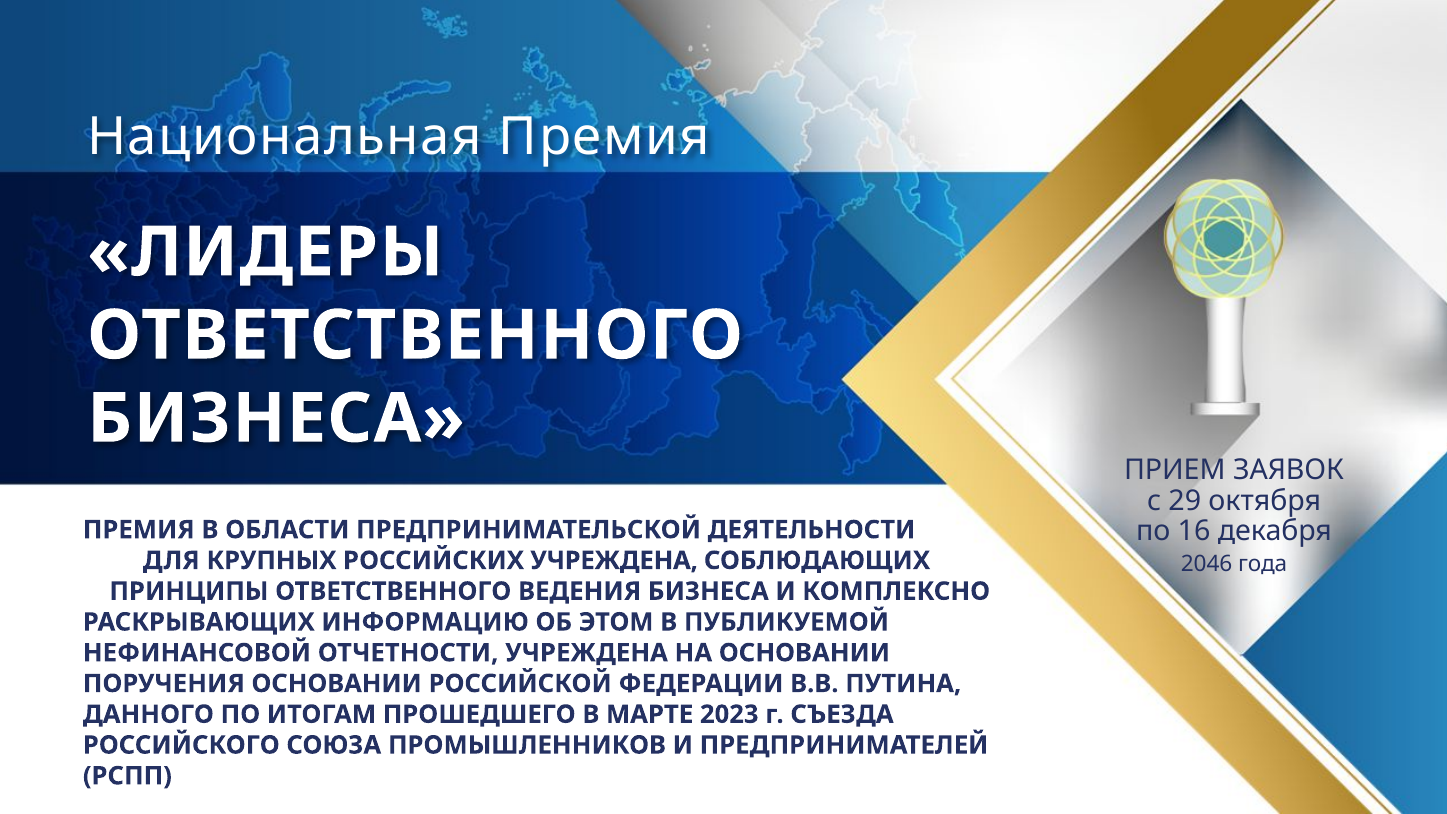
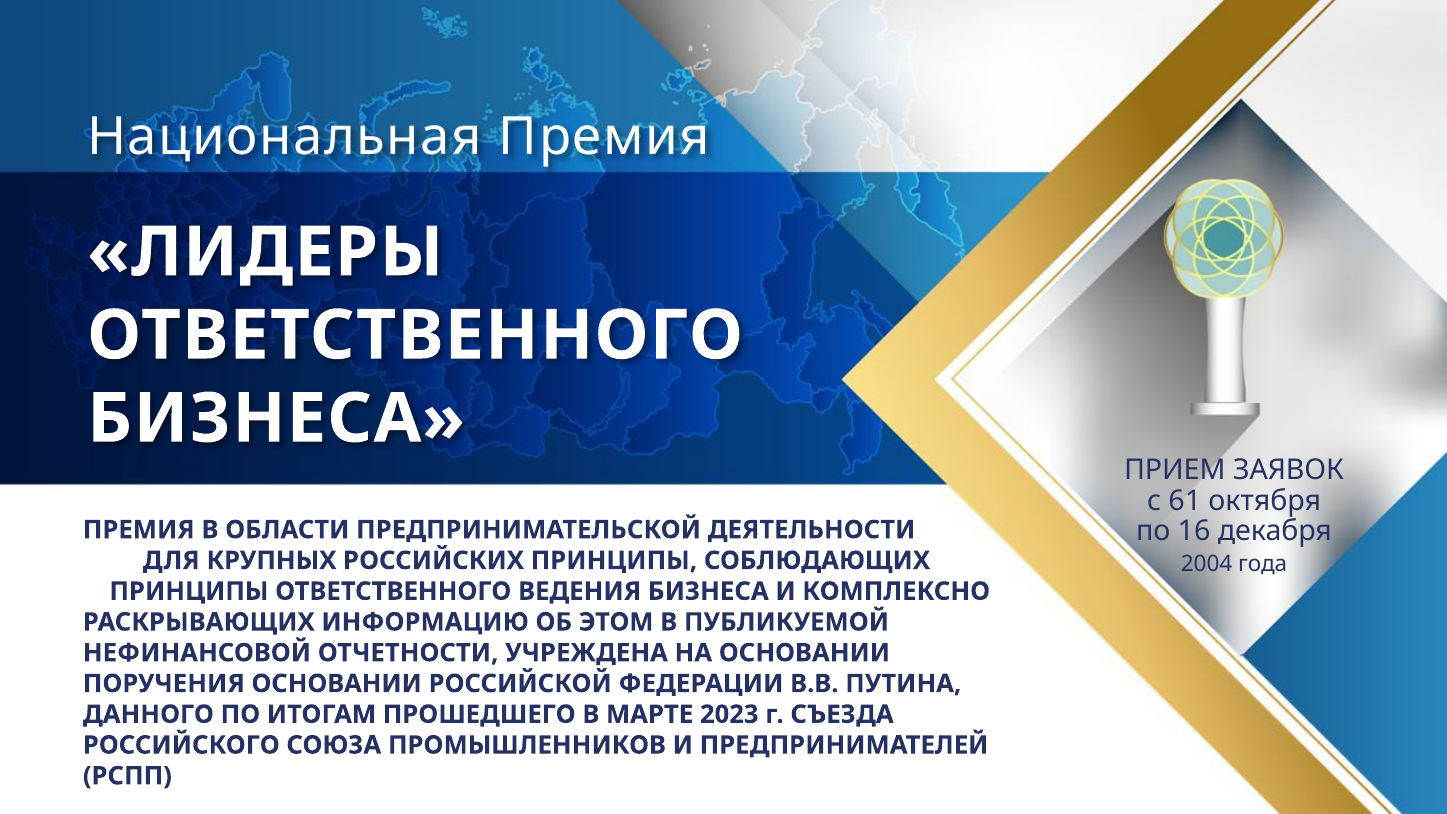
29: 29 -> 61 (1185, 501)
РОССИЙСКИХ УЧРЕЖДЕНА: УЧРЕЖДЕНА -> ПРИНЦИПЫ (614, 561)
2046: 2046 -> 2004 (1207, 564)
